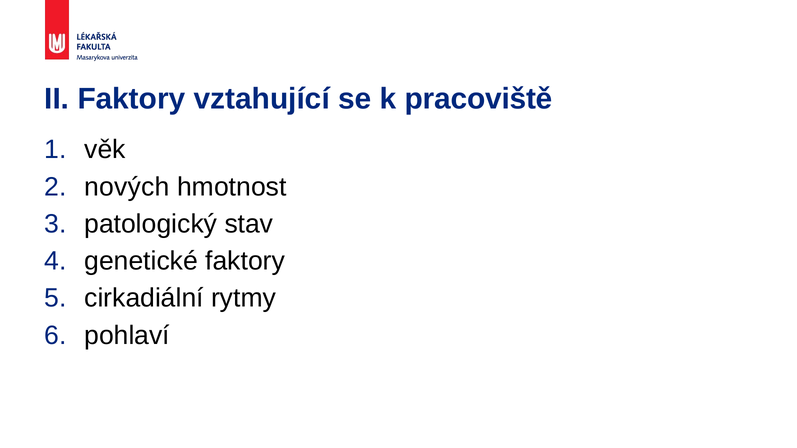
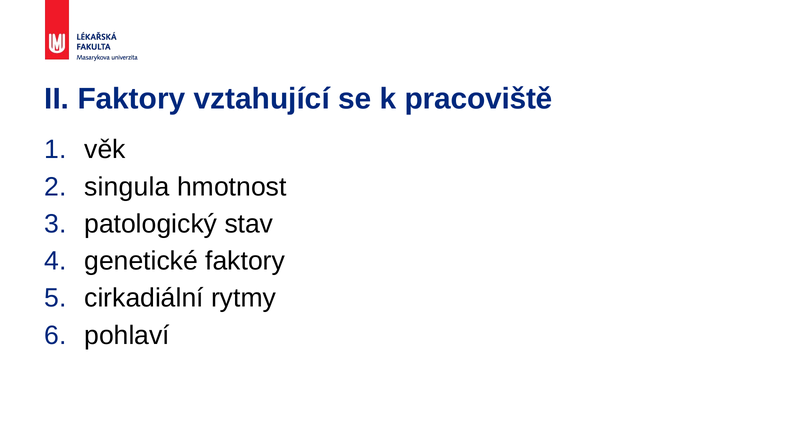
nových: nových -> singula (127, 187)
